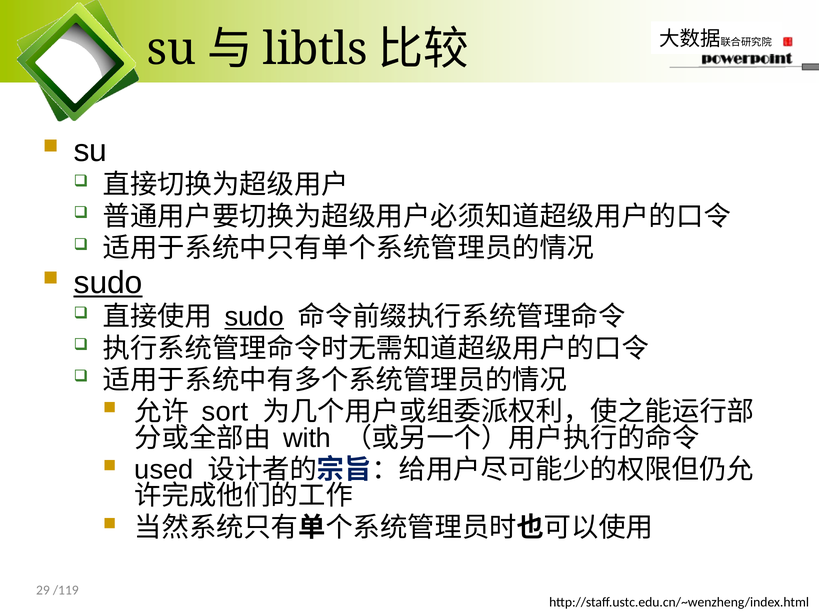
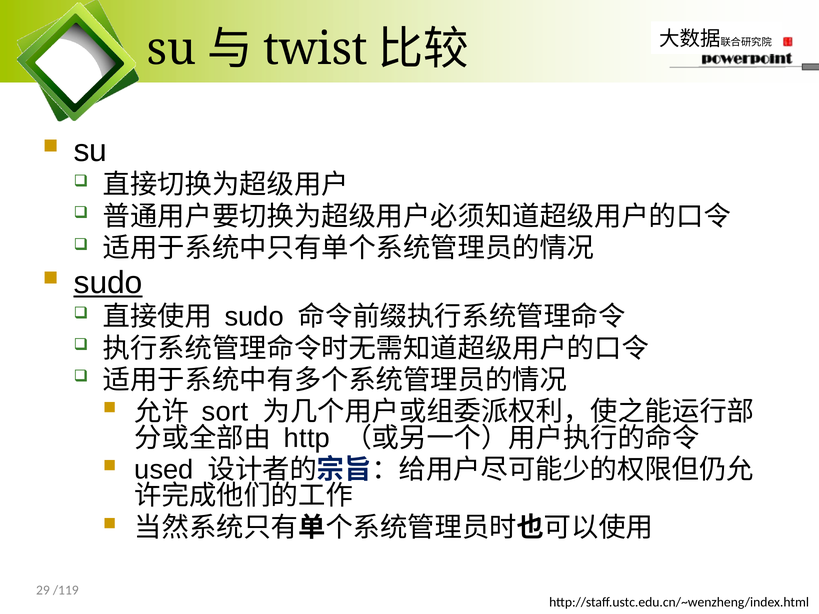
libtls: libtls -> twist (315, 49)
sudo underline: present -> none (254, 317)
with: with -> http (307, 438)
